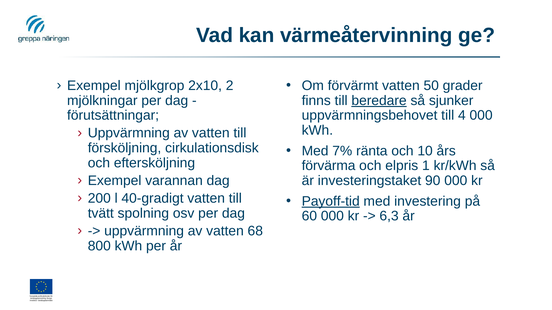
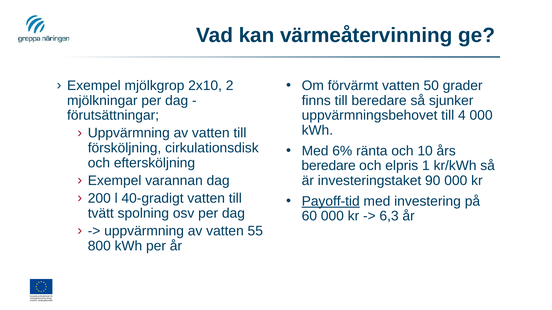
beredare underline: present -> none (379, 101)
7%: 7% -> 6% (342, 151)
förvärma: förvärma -> beredare (329, 166)
68: 68 -> 55 (255, 231)
